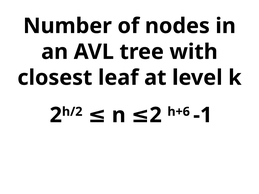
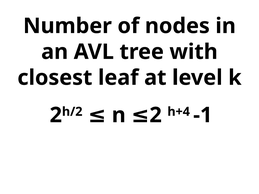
h+6: h+6 -> h+4 (179, 112)
